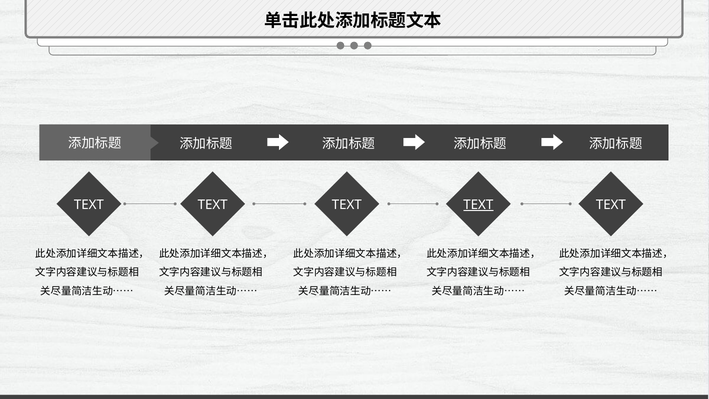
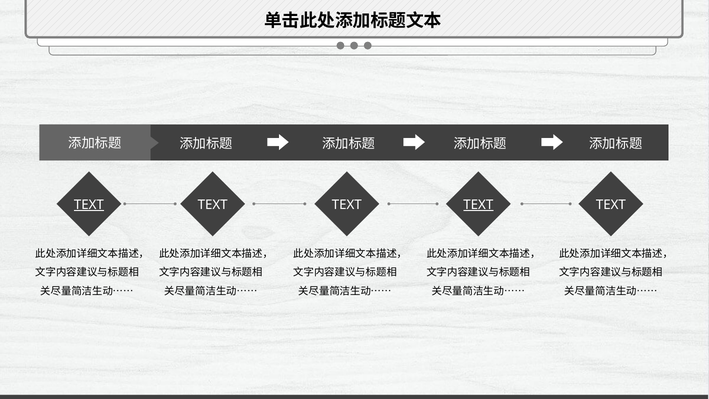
TEXT underline: none -> present (89, 205)
